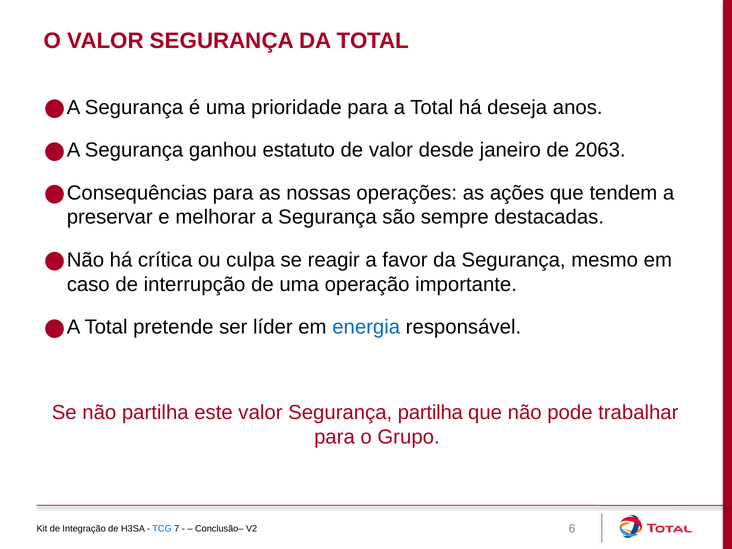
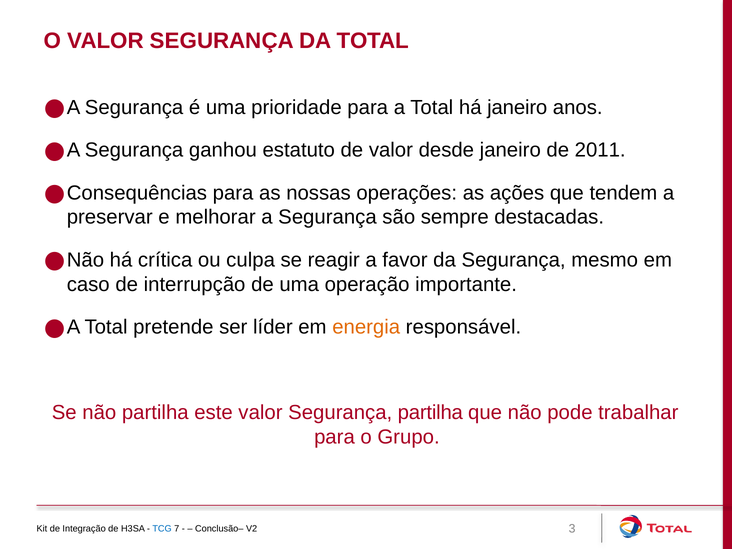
há deseja: deseja -> janeiro (517, 107)
2063: 2063 -> 2011 (600, 150)
energia colour: blue -> orange (366, 327)
6: 6 -> 3 (572, 529)
